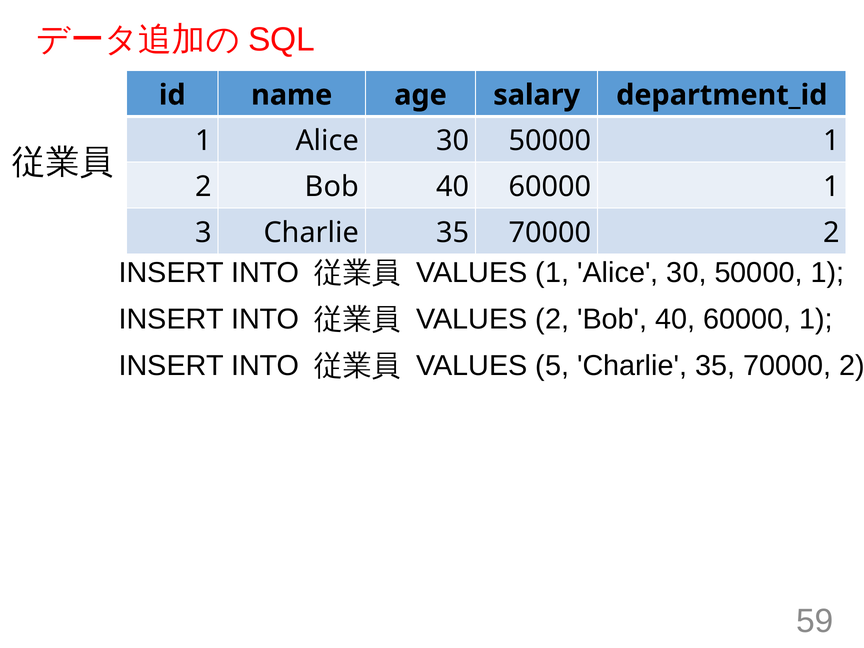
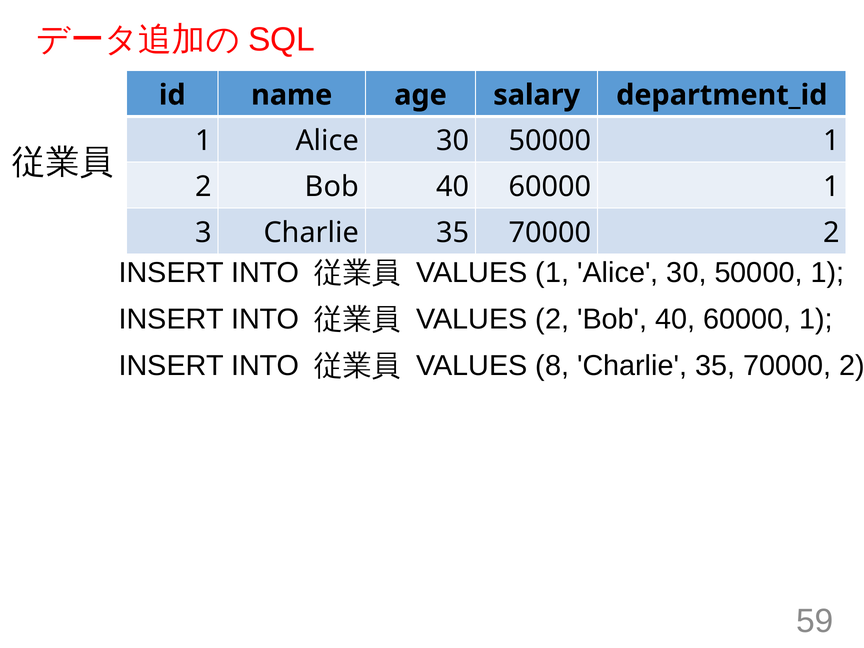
5: 5 -> 8 (552, 366)
